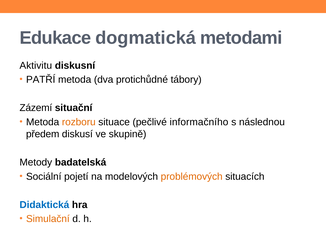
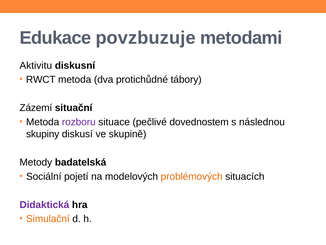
dogmatická: dogmatická -> povzbuzuje (146, 38)
PATŘÍ: PATŘÍ -> RWCT (41, 79)
rozboru colour: orange -> purple (79, 122)
informačního: informačního -> dovednostem (199, 122)
předem: předem -> skupiny (43, 134)
Didaktická colour: blue -> purple (44, 204)
